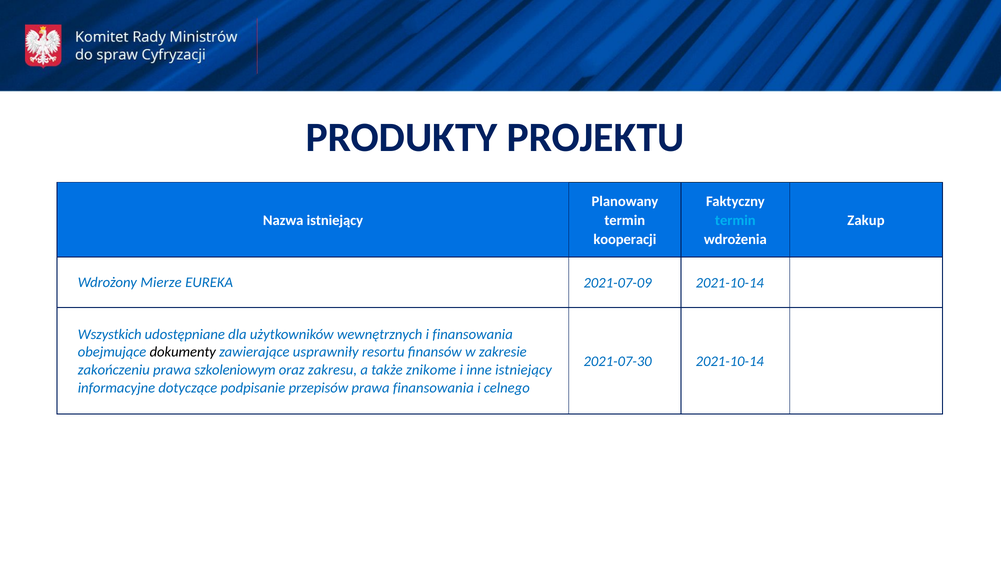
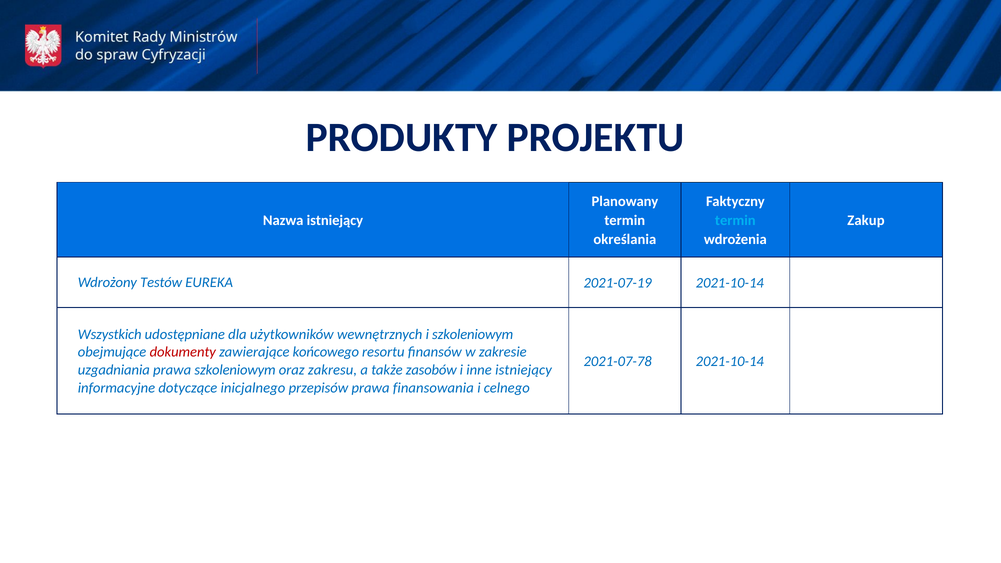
kooperacji: kooperacji -> określania (625, 239)
Mierze: Mierze -> Testów (161, 282)
2021-07-09: 2021-07-09 -> 2021-07-19 (618, 283)
i finansowania: finansowania -> szkoleniowym (473, 334)
dokumenty colour: black -> red (183, 352)
usprawniły: usprawniły -> końcowego (326, 352)
2021-07-30: 2021-07-30 -> 2021-07-78 (618, 362)
zakończeniu: zakończeniu -> uzgadniania (114, 370)
znikome: znikome -> zasobów (431, 370)
podpisanie: podpisanie -> inicjalnego (253, 388)
